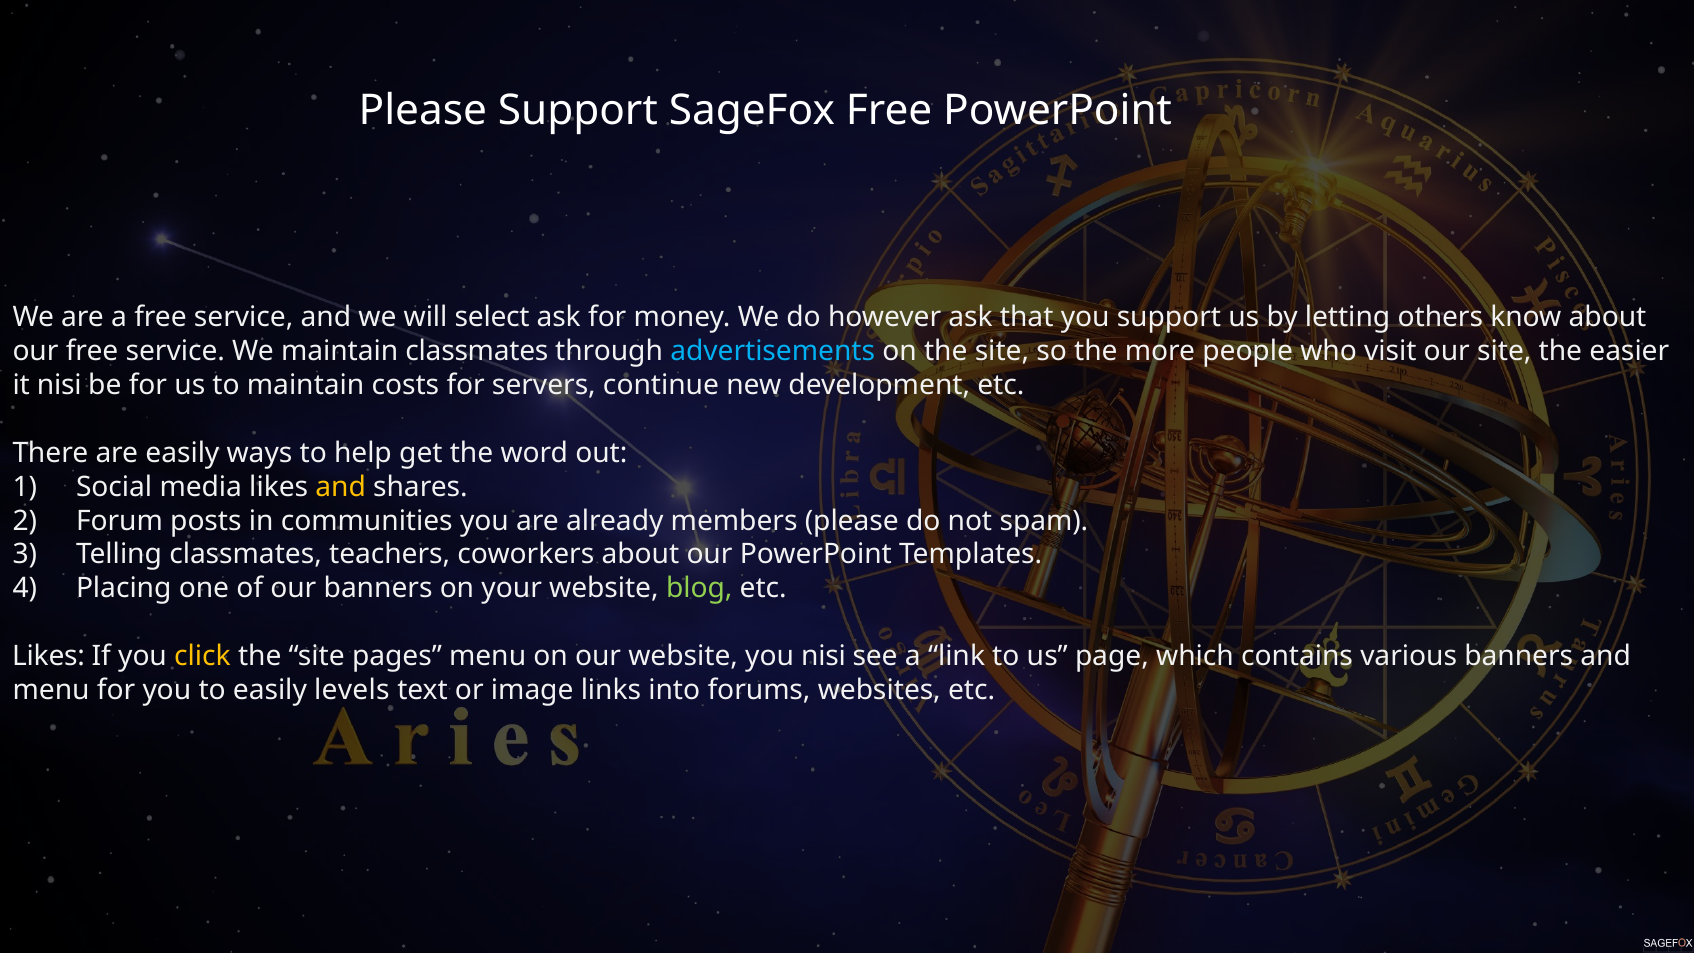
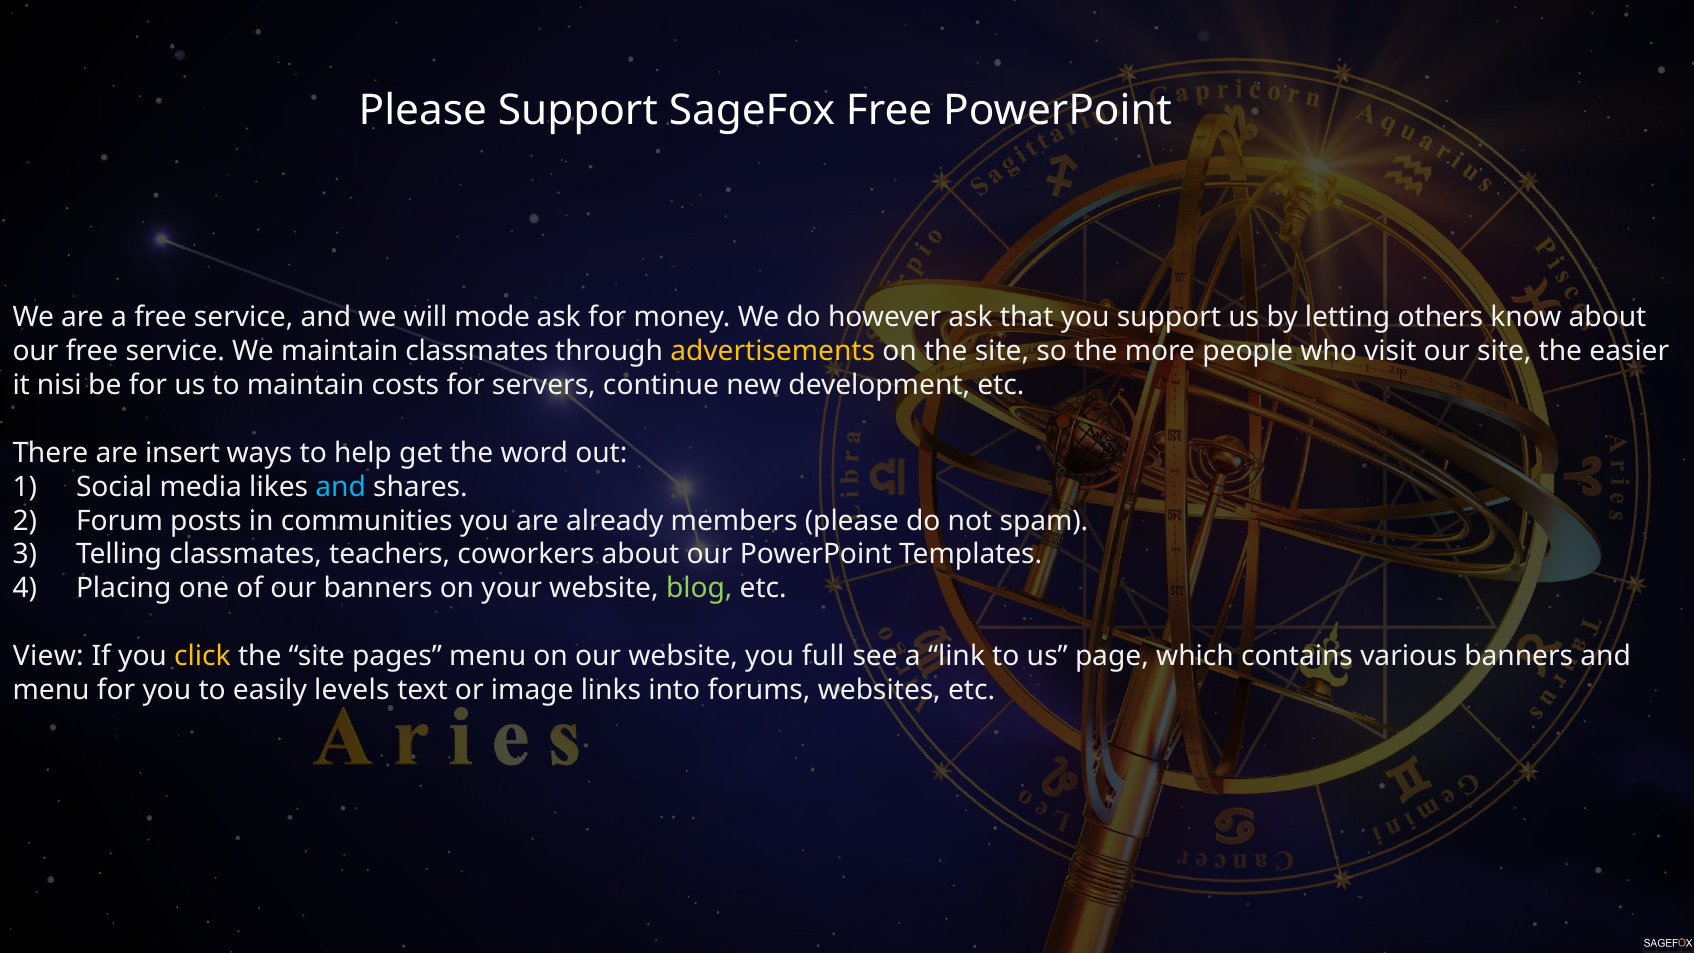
select: select -> mode (492, 318)
advertisements colour: light blue -> yellow (773, 351)
are easily: easily -> insert (183, 453)
and colour: yellow -> light blue (341, 487)
Likes: Likes -> View (48, 656)
you nisi: nisi -> full (823, 656)
